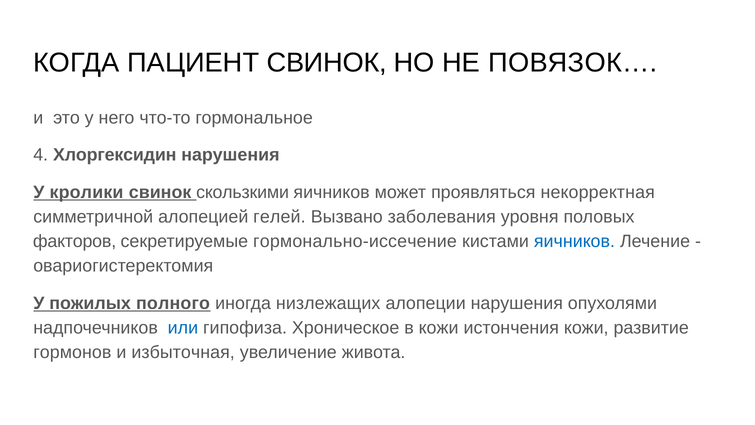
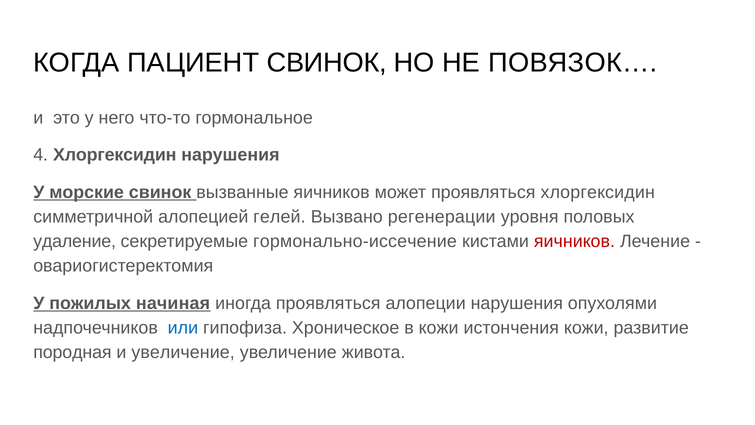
кролики: кролики -> морские (87, 192)
скользкими: скользкими -> вызванные (242, 192)
проявляться некорректная: некорректная -> хлоргексидин (598, 192)
заболевания: заболевания -> регенерации (442, 217)
факторов: факторов -> удаление (75, 241)
яичников colour: blue -> red (574, 241)
полного: полного -> начиная (173, 303)
иногда низлежащих: низлежащих -> проявляться (328, 303)
гормонов: гормонов -> породная (72, 352)
и избыточная: избыточная -> увеличение (183, 352)
